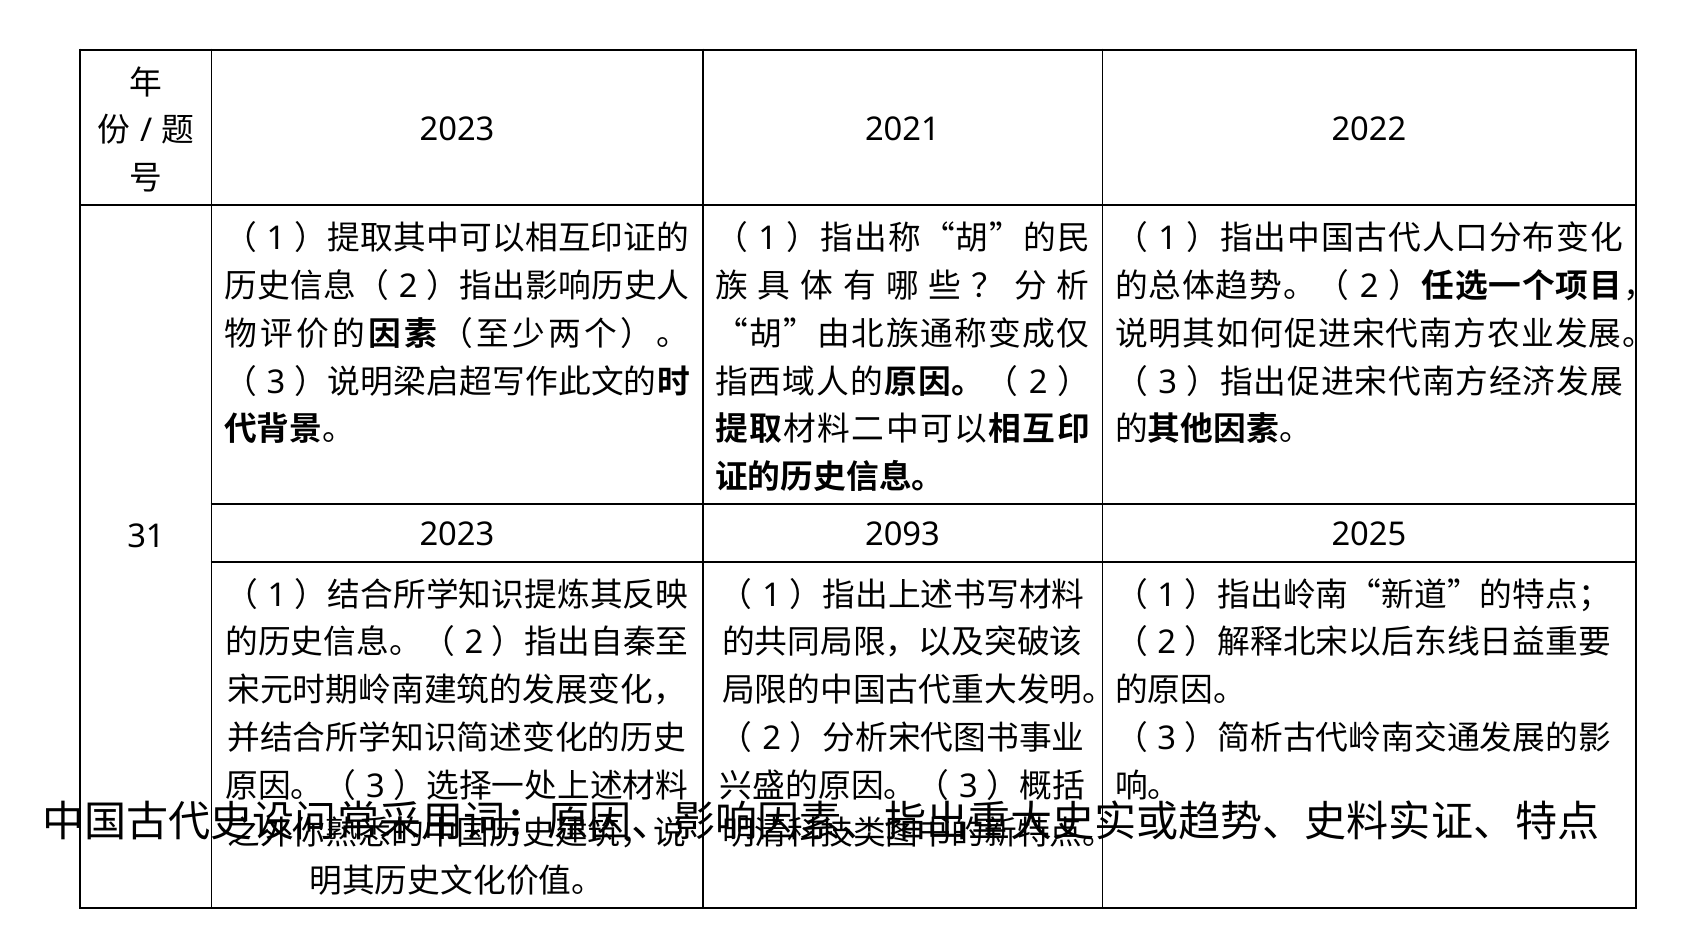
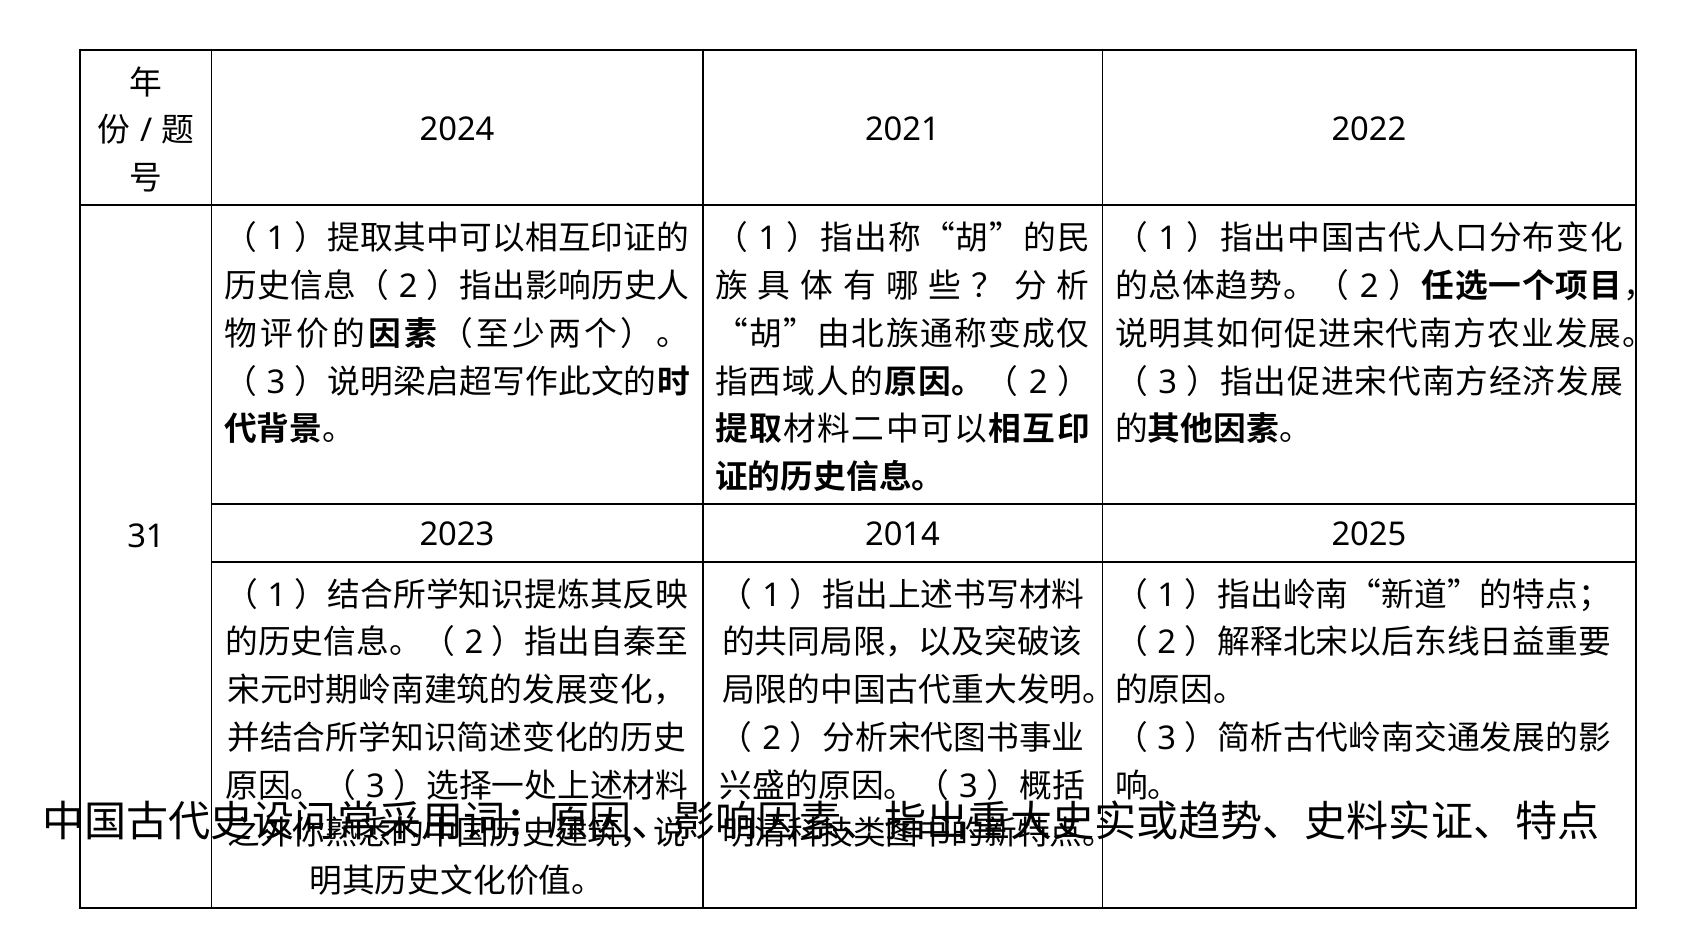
2023: 2023 -> 2024 (457, 129)
2093: 2093 -> 2014 (902, 535)
